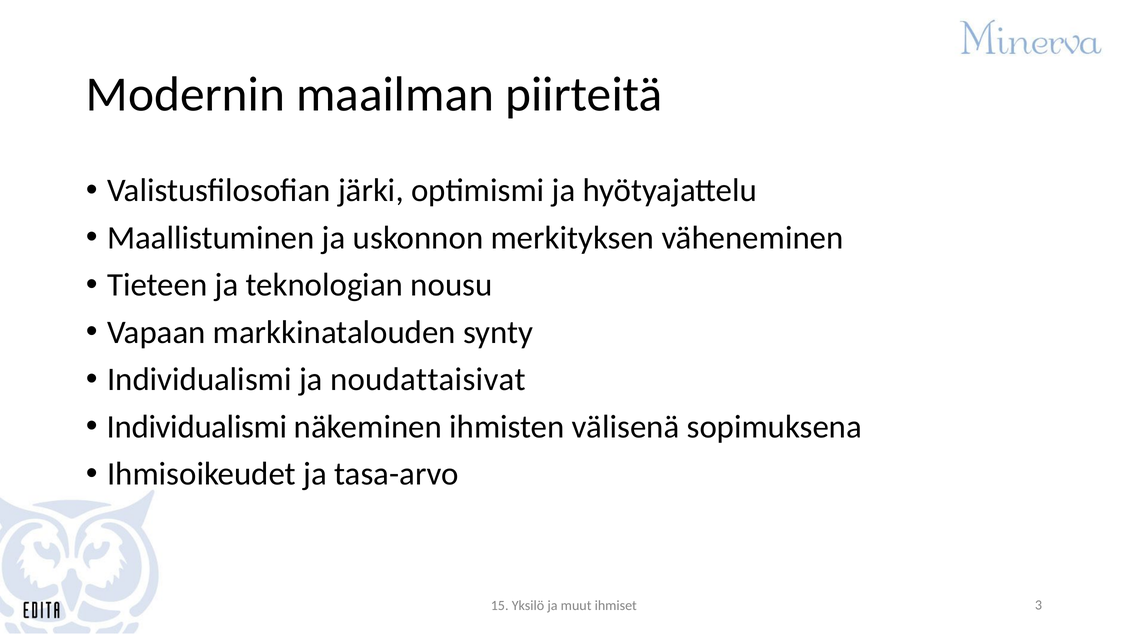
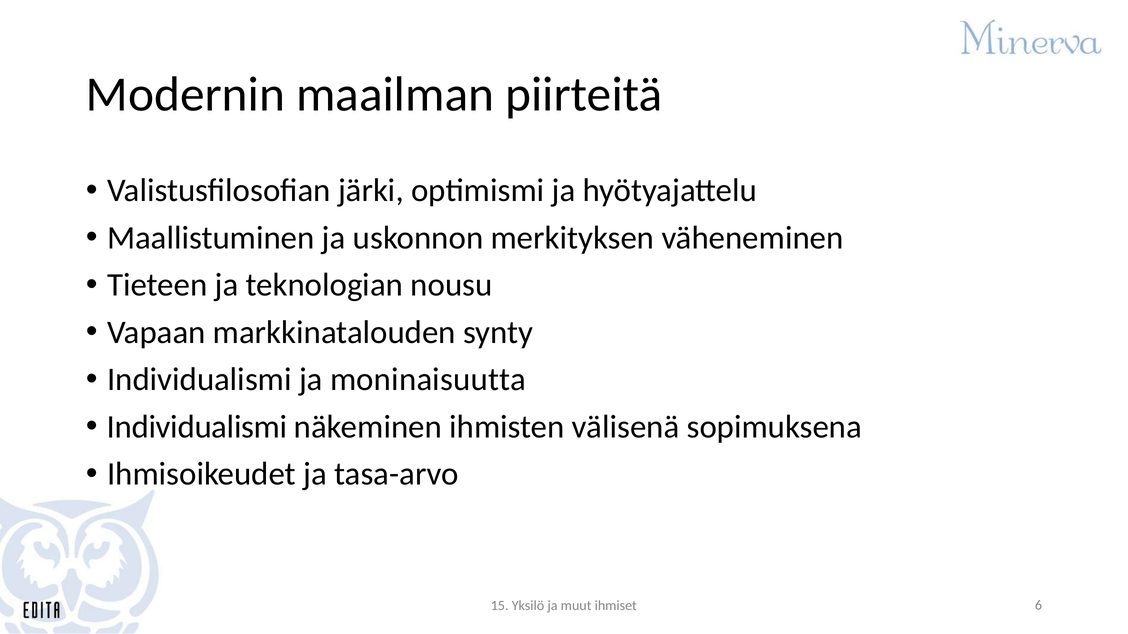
noudattaisivat: noudattaisivat -> moninaisuutta (428, 380)
3: 3 -> 6 (1038, 606)
